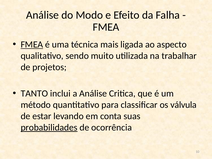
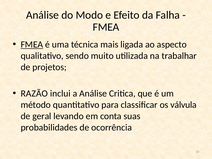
TANTO: TANTO -> RAZÃO (34, 94)
estar: estar -> geral (42, 116)
probabilidades underline: present -> none (49, 127)
